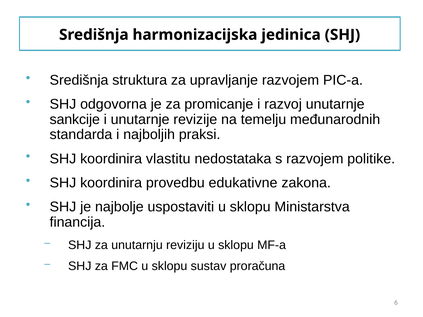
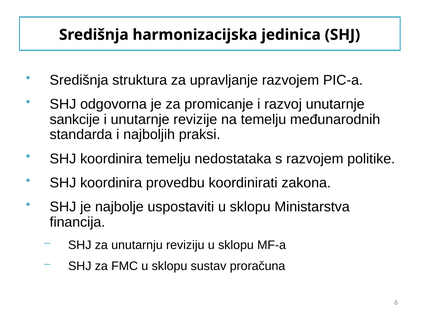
koordinira vlastitu: vlastitu -> temelju (168, 159)
edukativne: edukativne -> koordinirati (243, 183)
